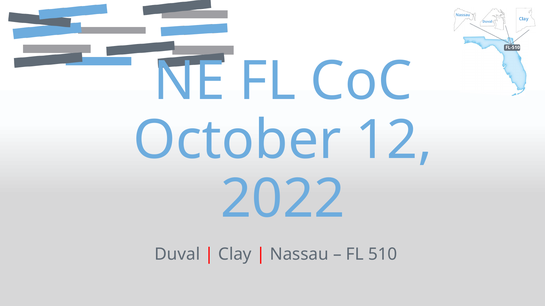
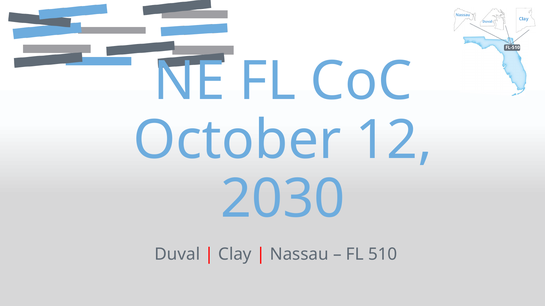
2022: 2022 -> 2030 (283, 199)
